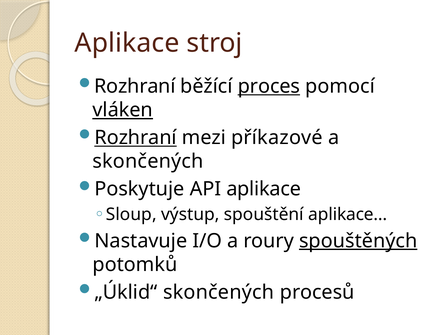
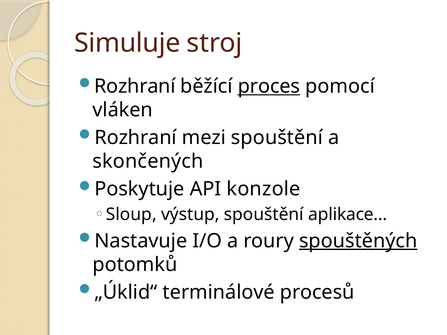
Aplikace: Aplikace -> Simuluje (127, 43)
vláken underline: present -> none (123, 110)
Rozhraní underline: present -> none (136, 138)
mezi příkazové: příkazové -> spouštění (277, 138)
API aplikace: aplikace -> konzole (264, 189)
„Úklid“ skončených: skončených -> terminálové (219, 292)
